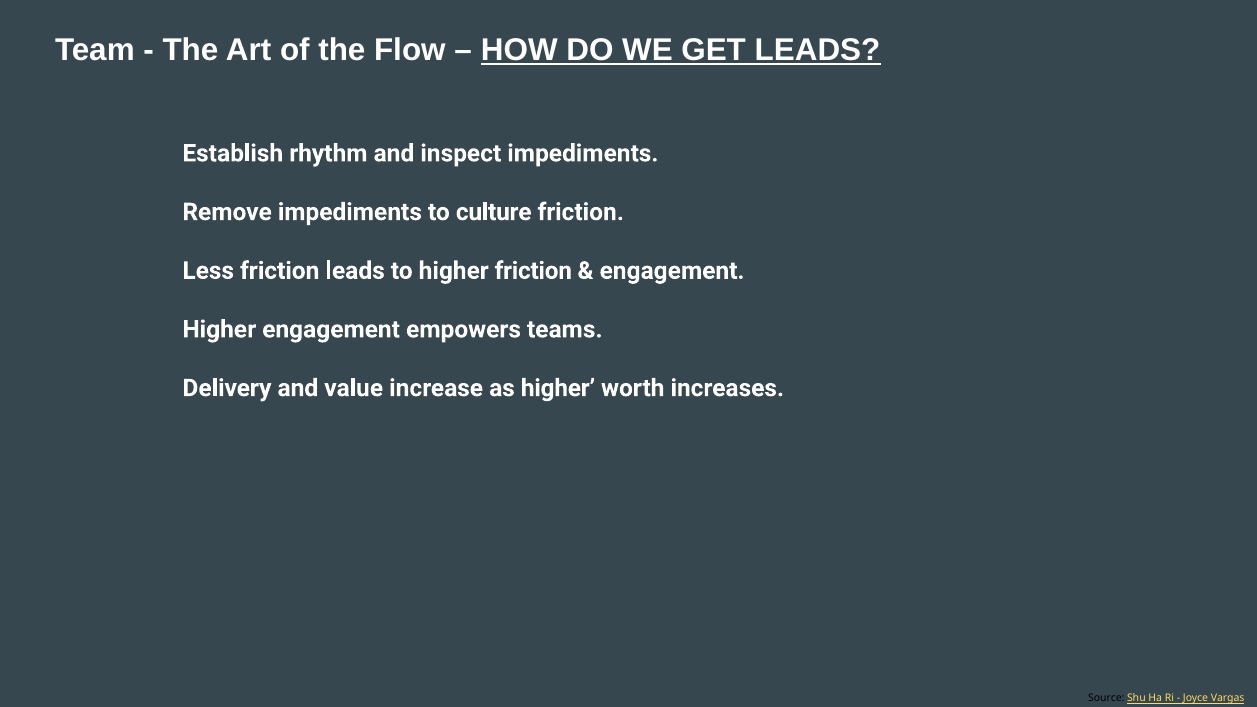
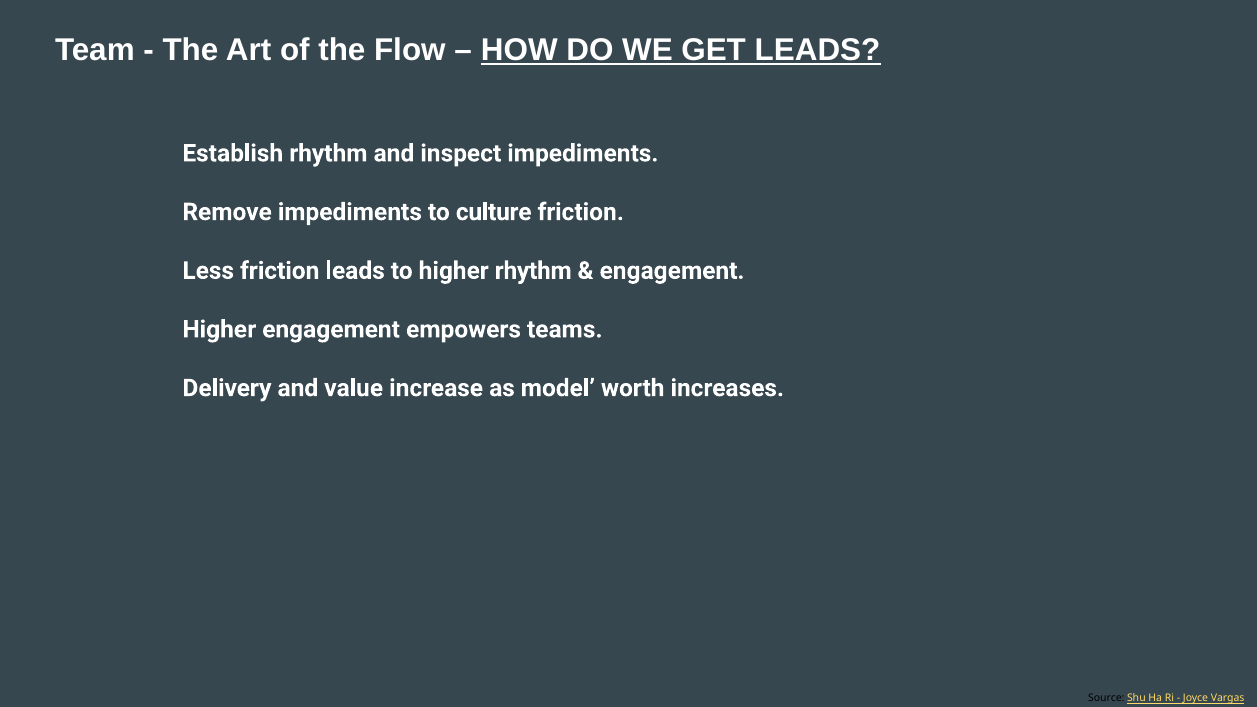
higher friction: friction -> rhythm (533, 271)
as higher: higher -> model (558, 388)
